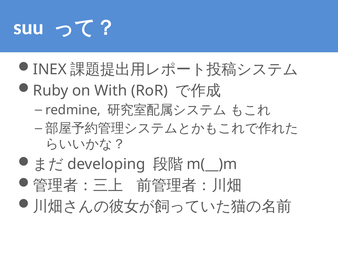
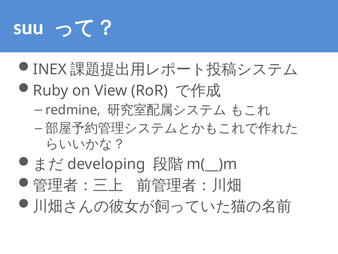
With: With -> View (111, 90)
